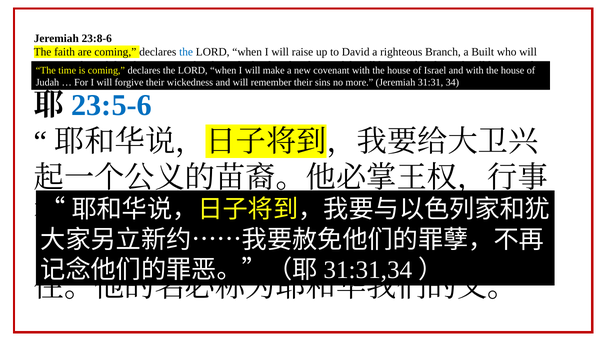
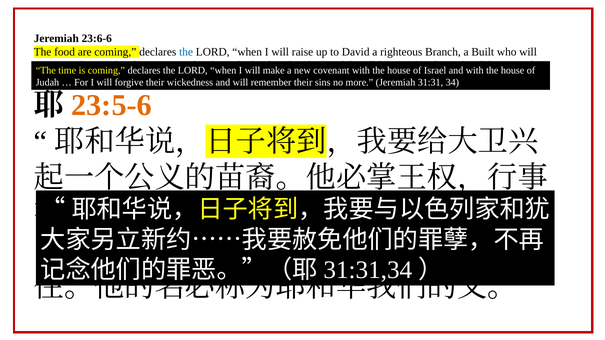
23:8-6: 23:8-6 -> 23:6-6 (97, 38)
faith: faith -> food (65, 52)
23:5-6 colour: blue -> orange (112, 106)
